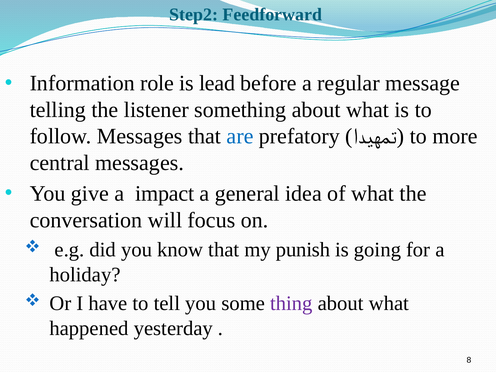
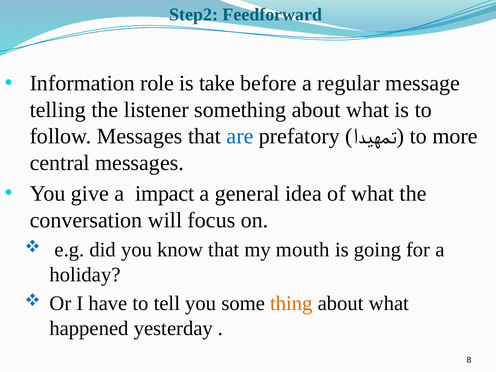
lead: lead -> take (217, 83)
punish: punish -> mouth (303, 250)
thing colour: purple -> orange (291, 303)
